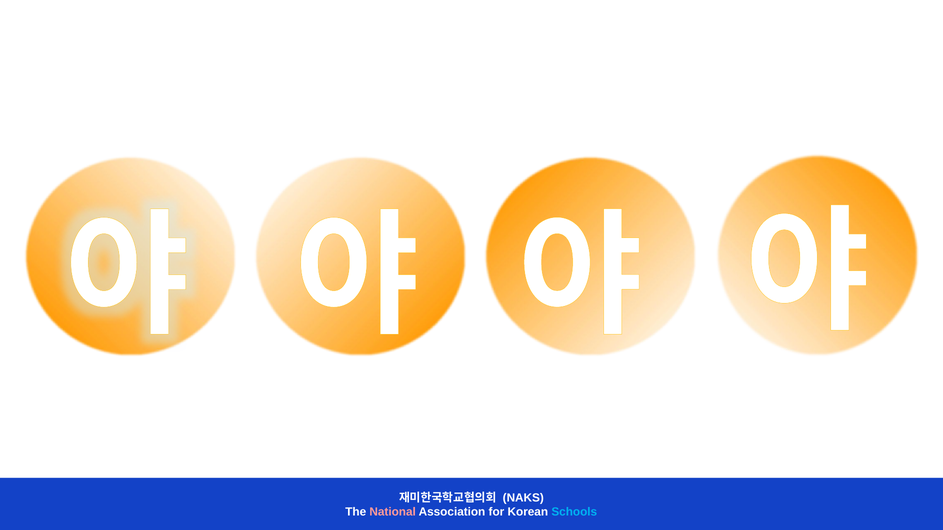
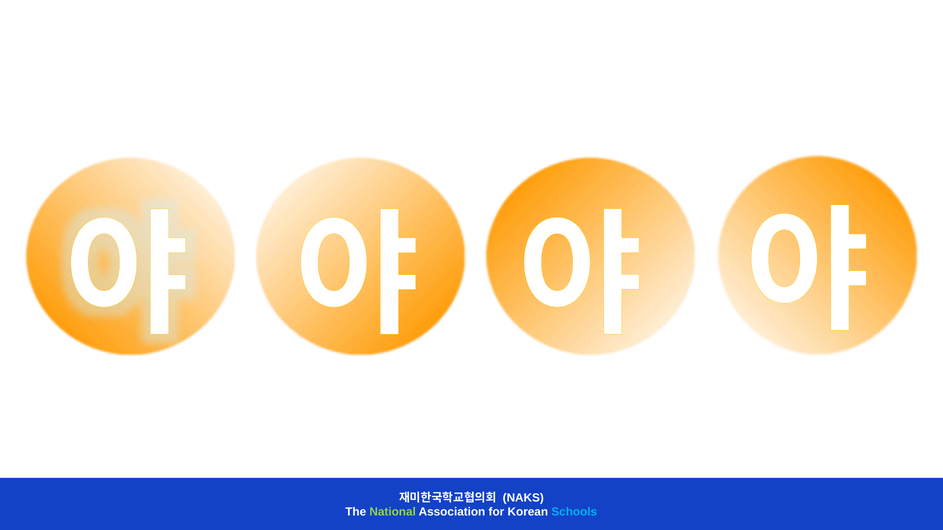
National colour: pink -> light green (393, 512)
